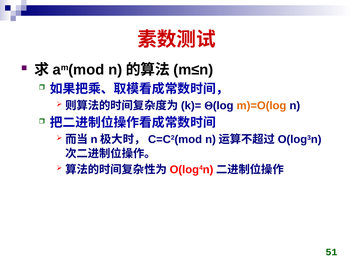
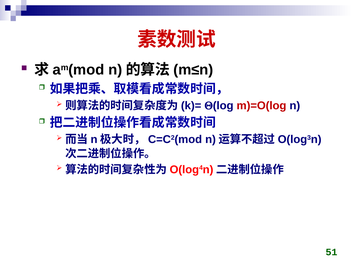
m)=O(log colour: orange -> red (261, 105)
